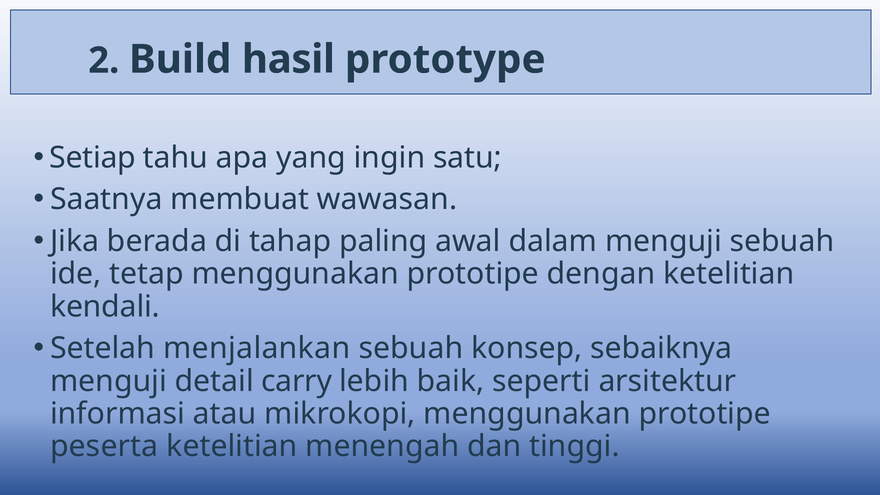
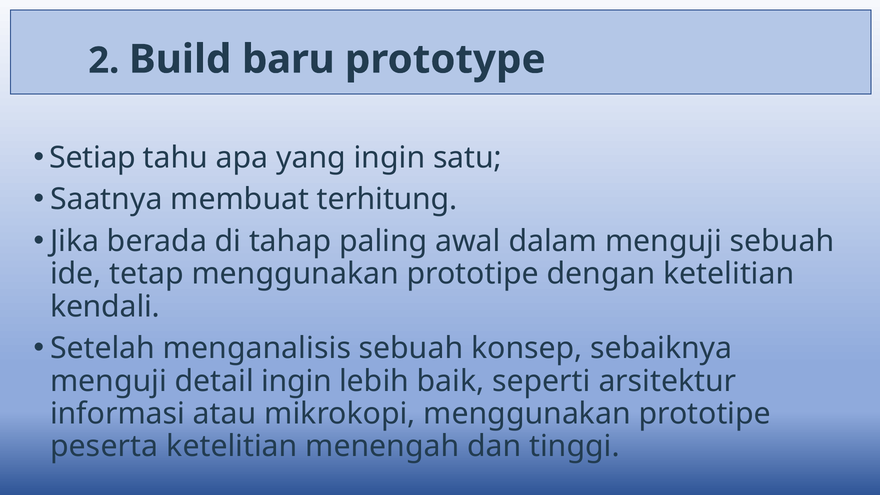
hasil: hasil -> baru (288, 59)
wawasan: wawasan -> terhitung (387, 199)
menjalankan: menjalankan -> menganalisis (257, 348)
detail carry: carry -> ingin (297, 381)
